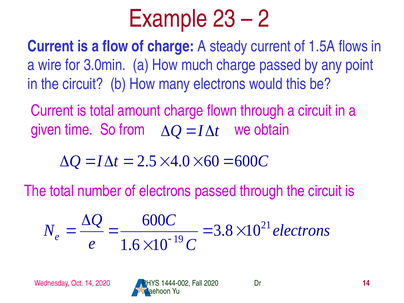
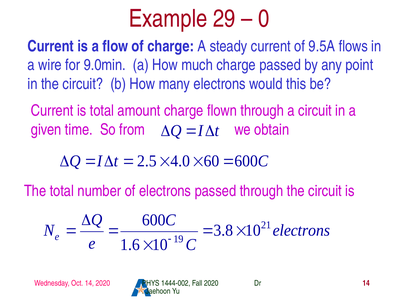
23: 23 -> 29 (224, 19)
2: 2 -> 0 (264, 19)
1.5A: 1.5A -> 9.5A (322, 46)
3.0min: 3.0min -> 9.0min (105, 65)
